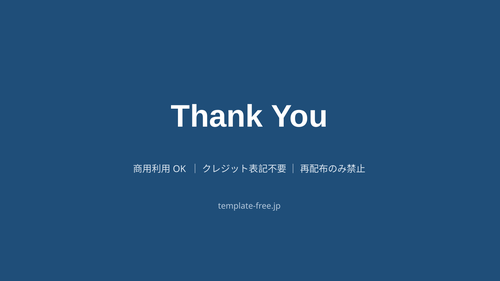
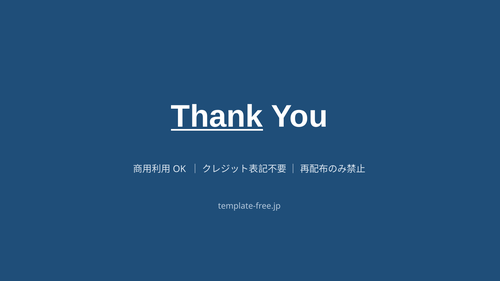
Thank underline: none -> present (217, 117)
